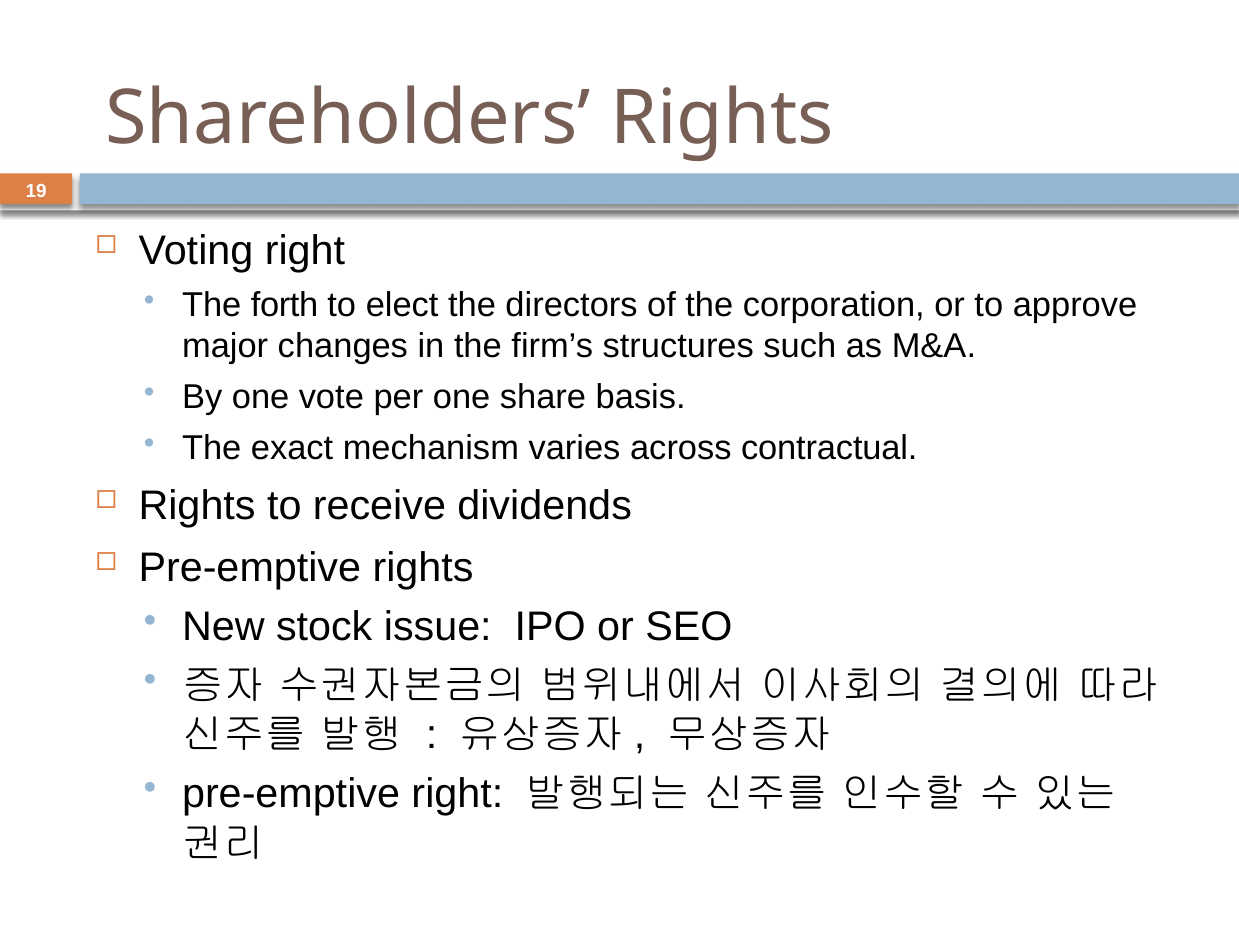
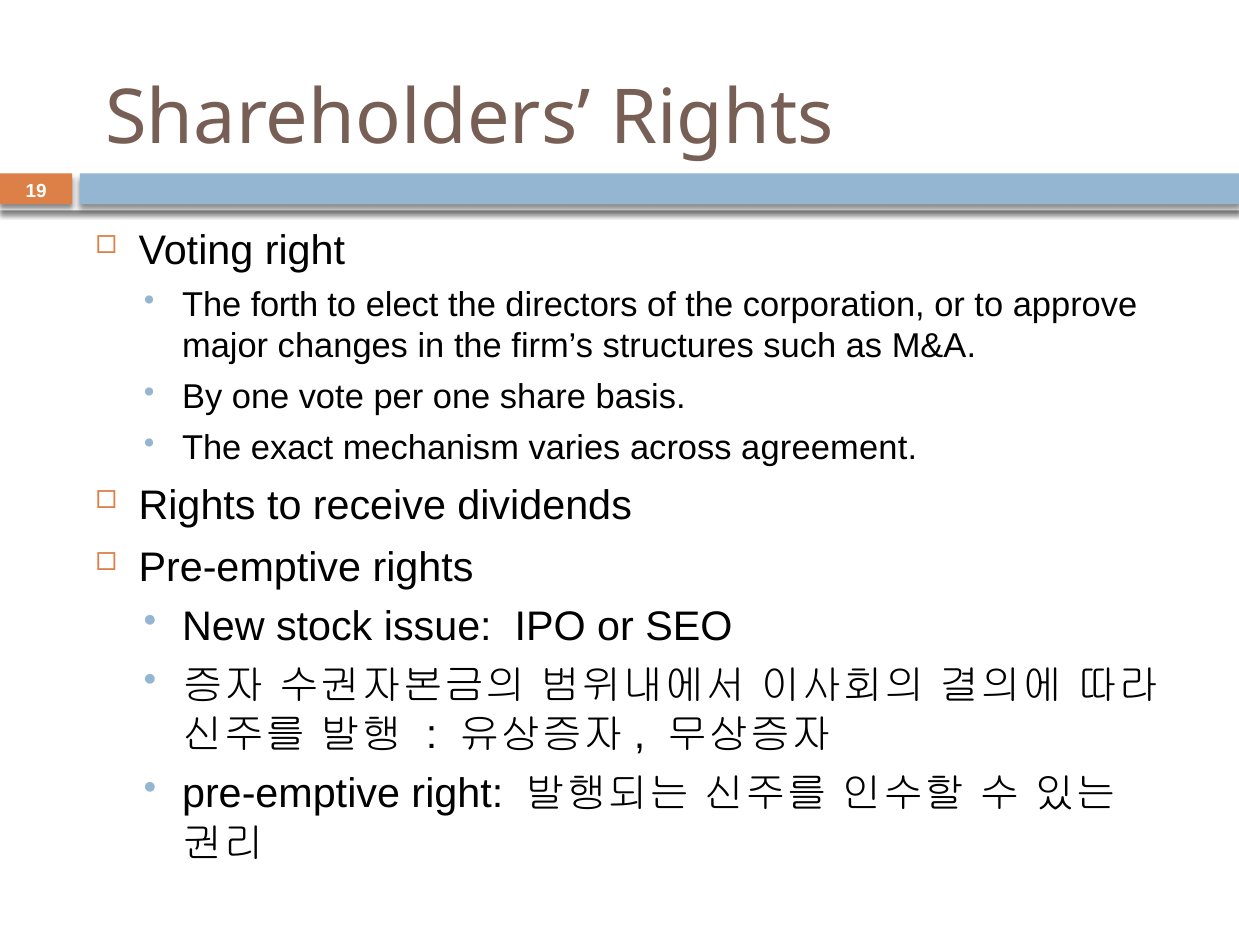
contractual: contractual -> agreement (829, 448)
